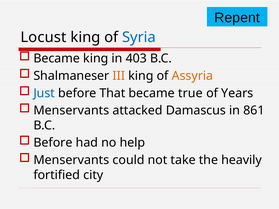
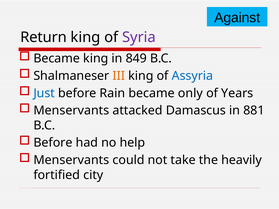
Repent: Repent -> Against (237, 18)
Locust: Locust -> Return (44, 37)
Syria colour: blue -> purple (139, 37)
403: 403 -> 849 (136, 59)
Assyria colour: orange -> blue (192, 76)
That: That -> Rain (112, 93)
true: true -> only (190, 93)
861: 861 -> 881 (254, 111)
